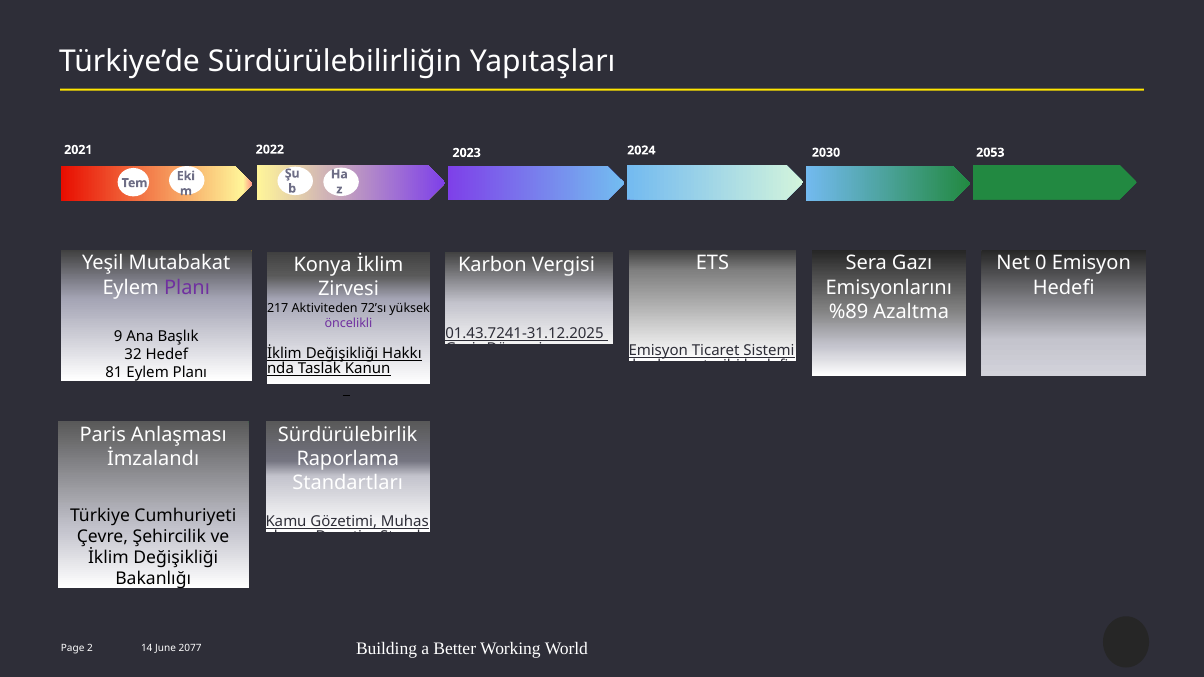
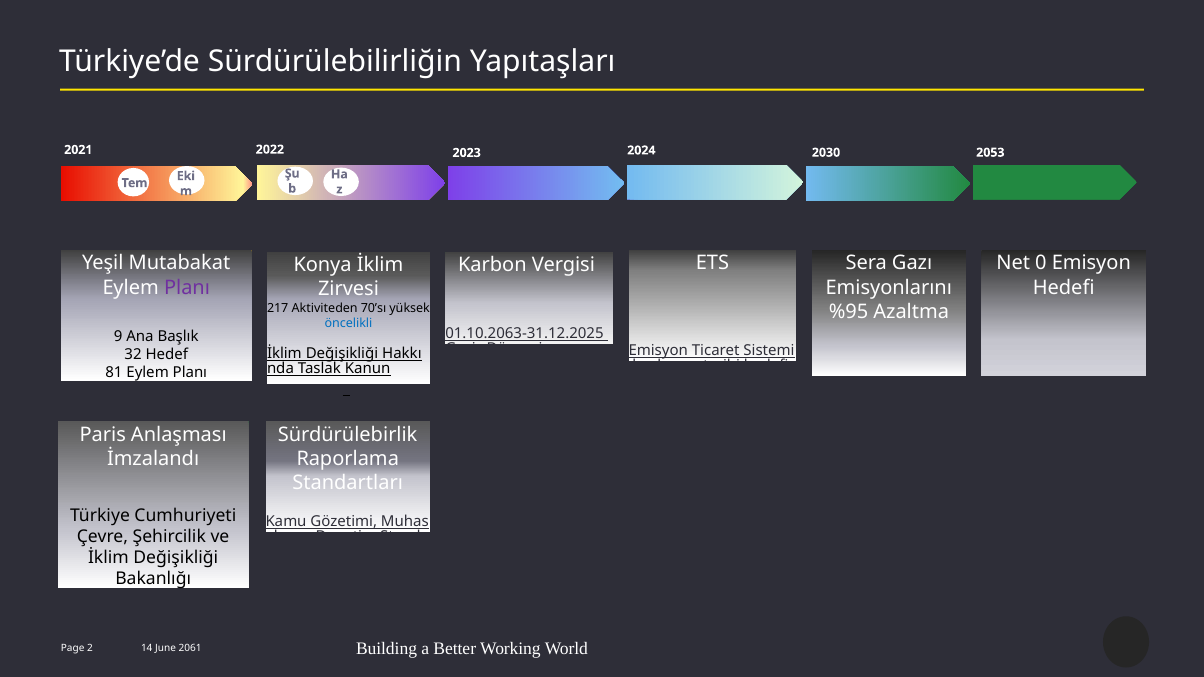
72’sı: 72’sı -> 70’sı (374, 308)
%89: %89 -> %95 (849, 311)
öncelikli colour: purple -> blue (348, 323)
01.43.7241-31.12.2025: 01.43.7241-31.12.2025 -> 01.10.2063-31.12.2025 (524, 334)
2077: 2077 -> 2061 (190, 648)
